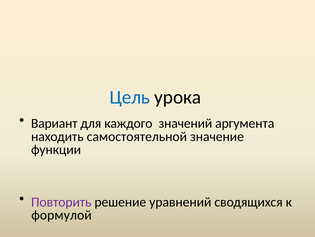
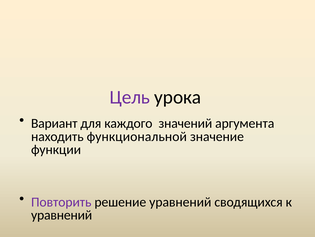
Цель colour: blue -> purple (130, 97)
самостоятельной: самостоятельной -> функциональной (137, 136)
формулой: формулой -> уравнений (62, 214)
